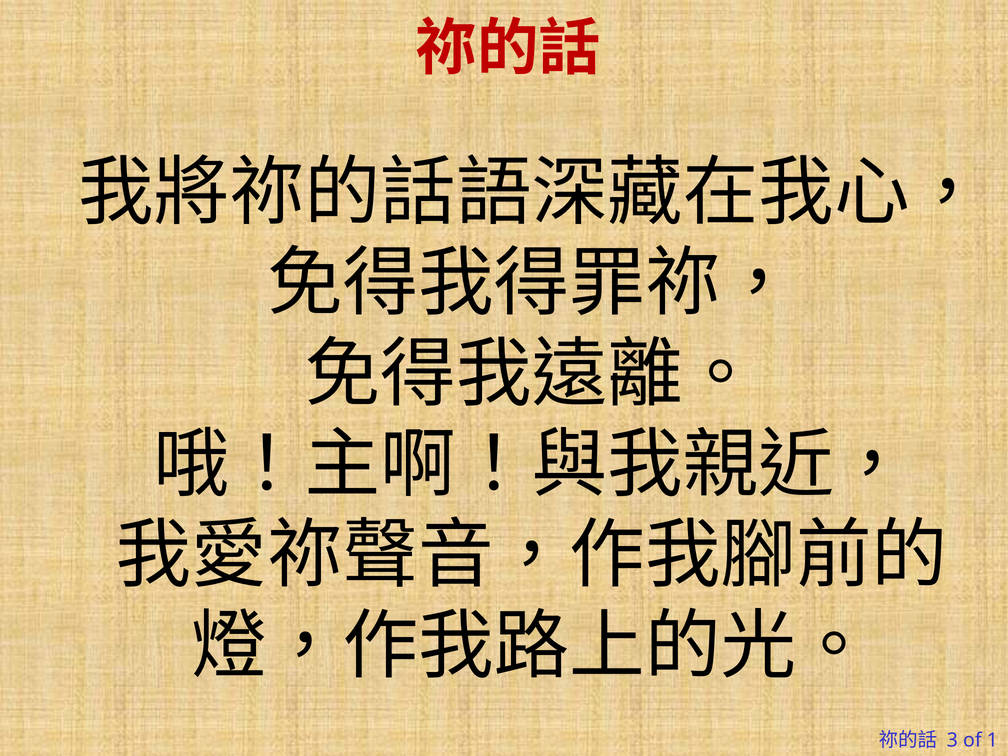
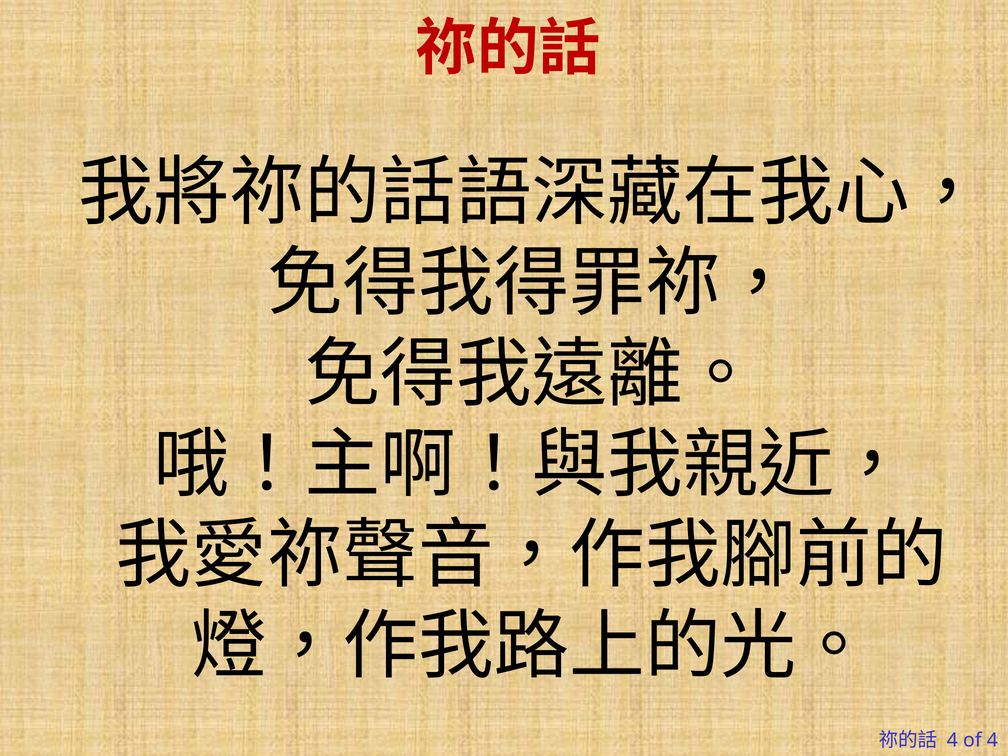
3: 3 -> 4 (952, 740)
of 1: 1 -> 4 (992, 740)
